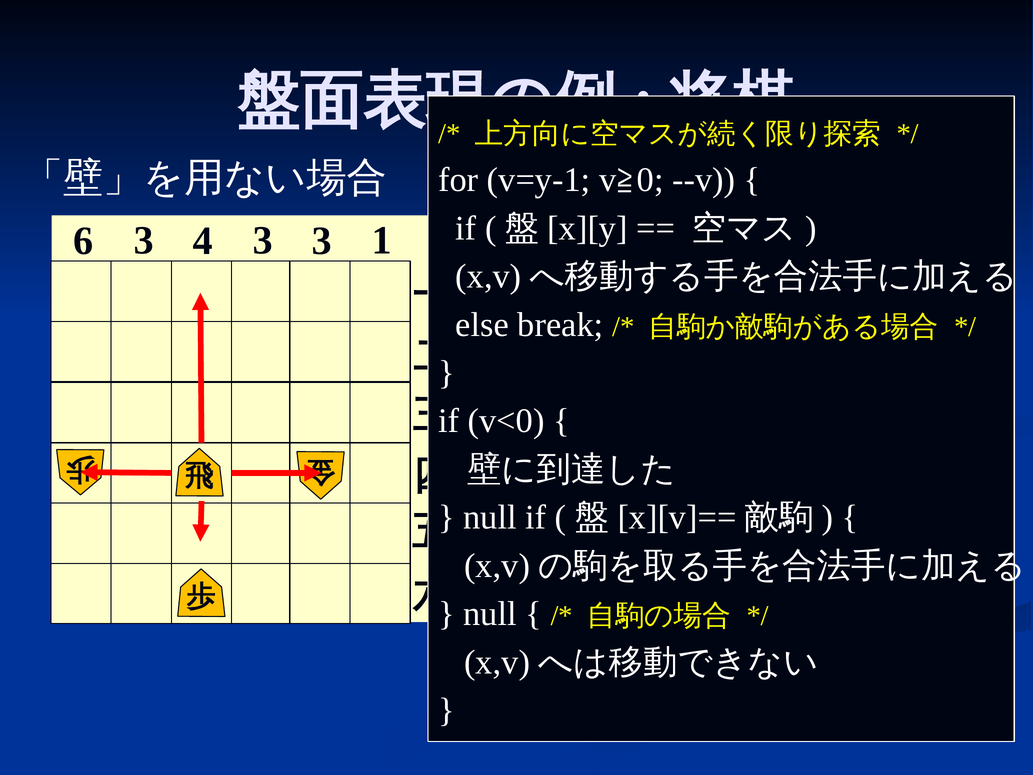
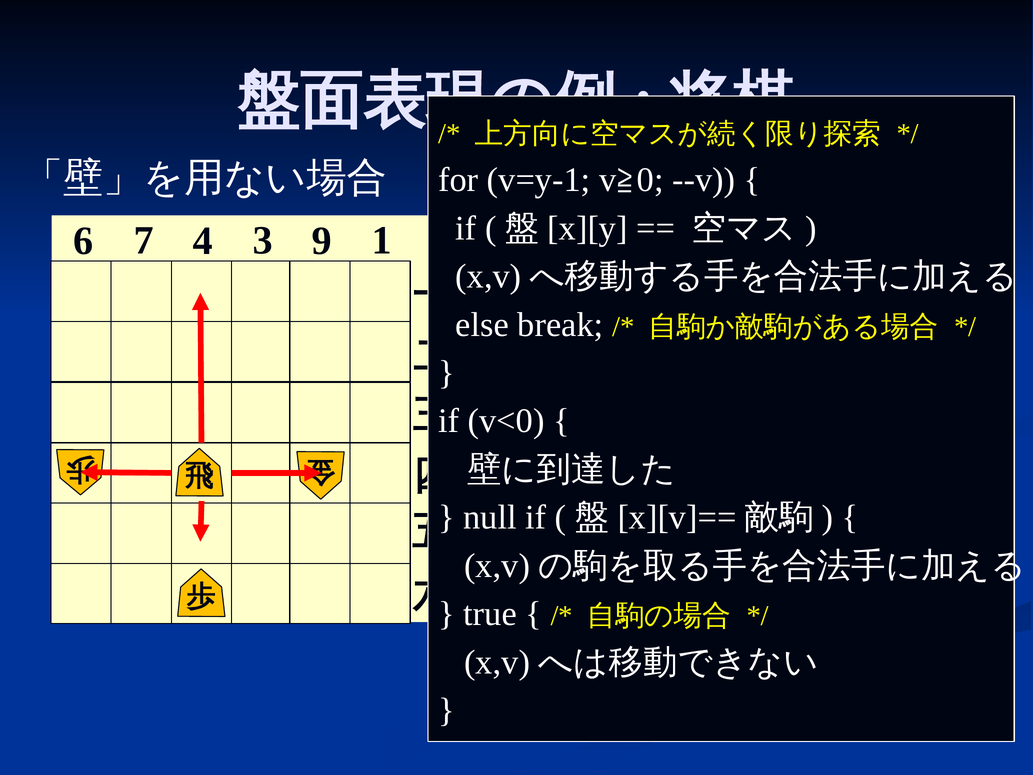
6 3: 3 -> 7 (144, 240)
3 3: 3 -> 9 (322, 241)
null: null -> true (490, 614)
